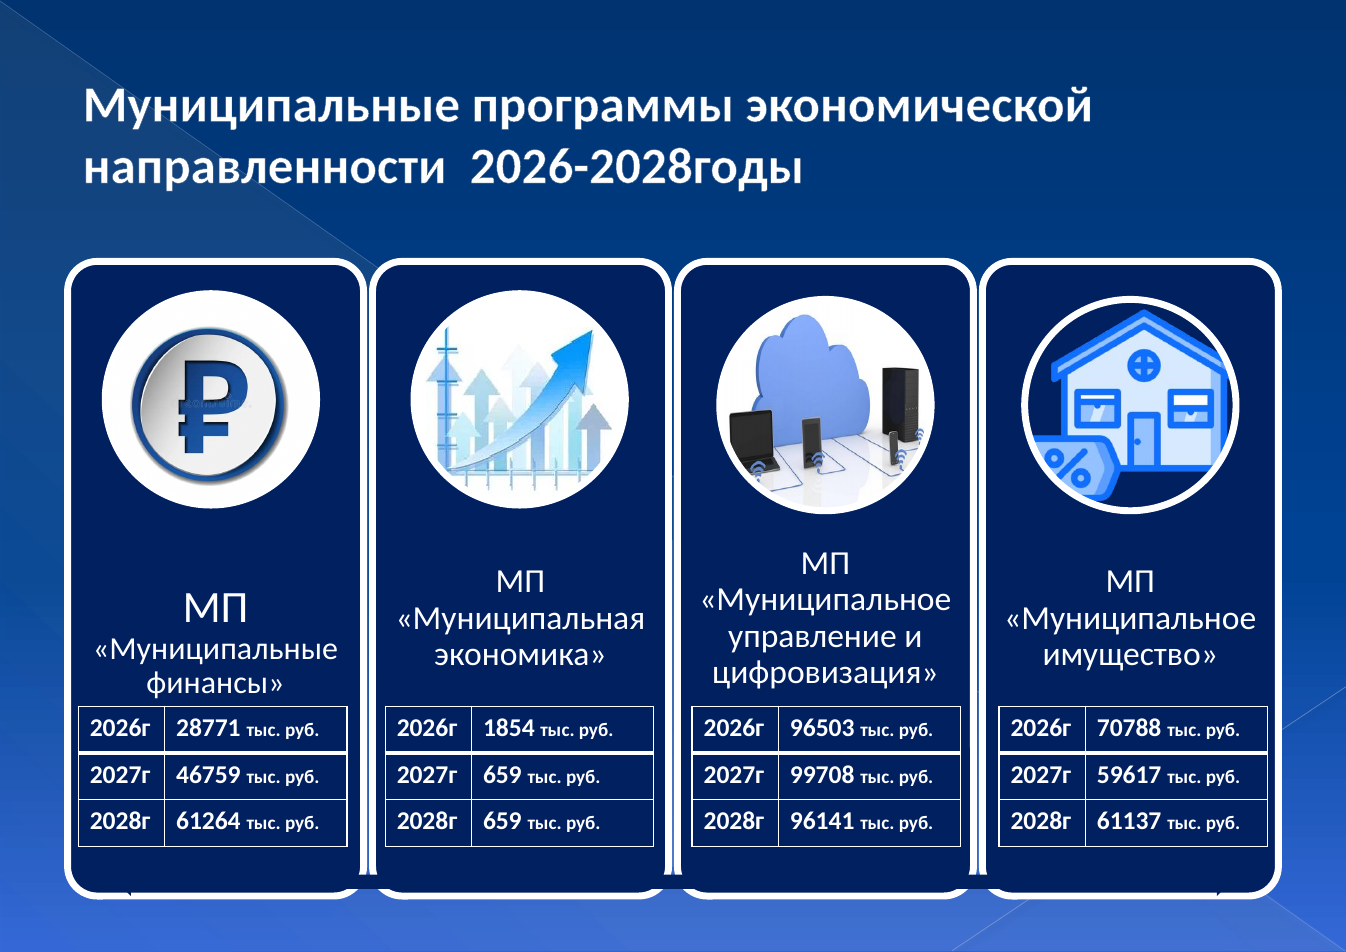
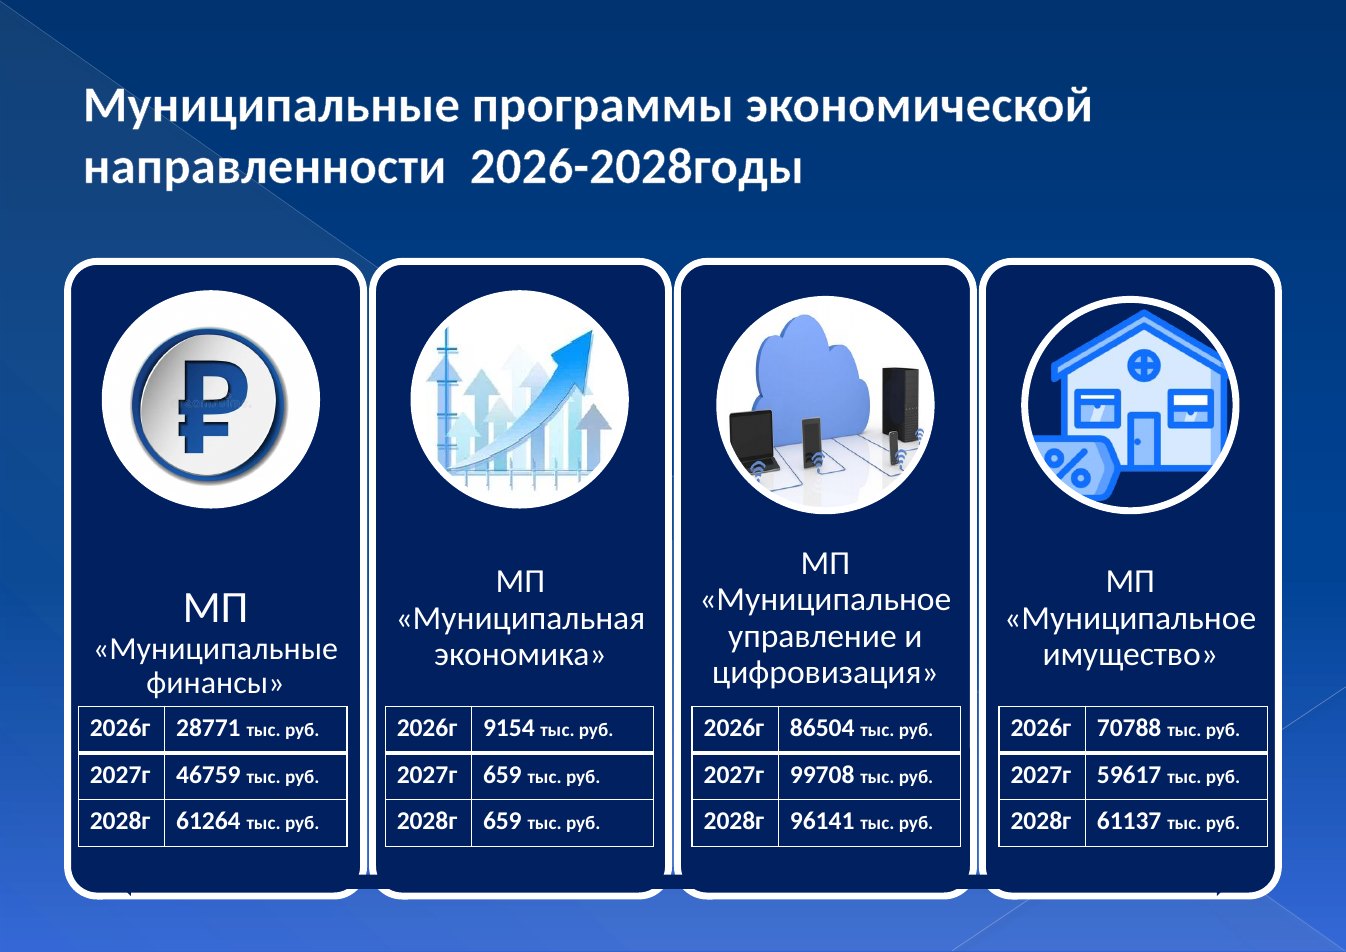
1854: 1854 -> 9154 (509, 728)
96503: 96503 -> 86504 (822, 728)
